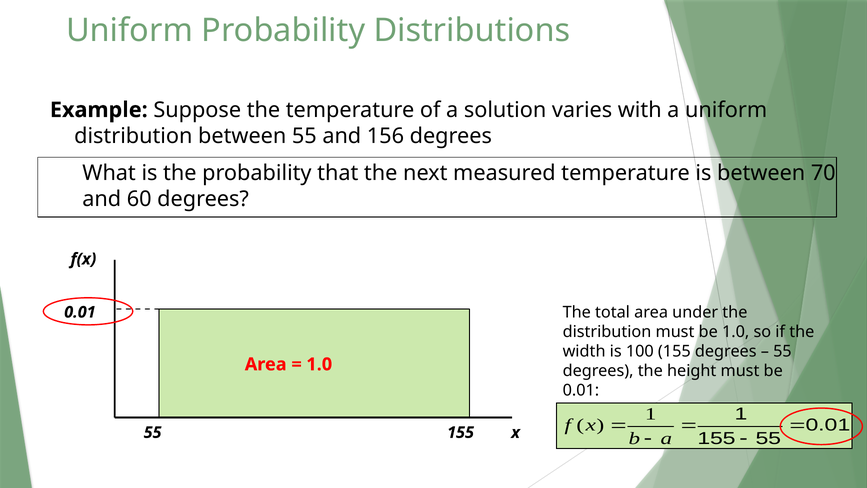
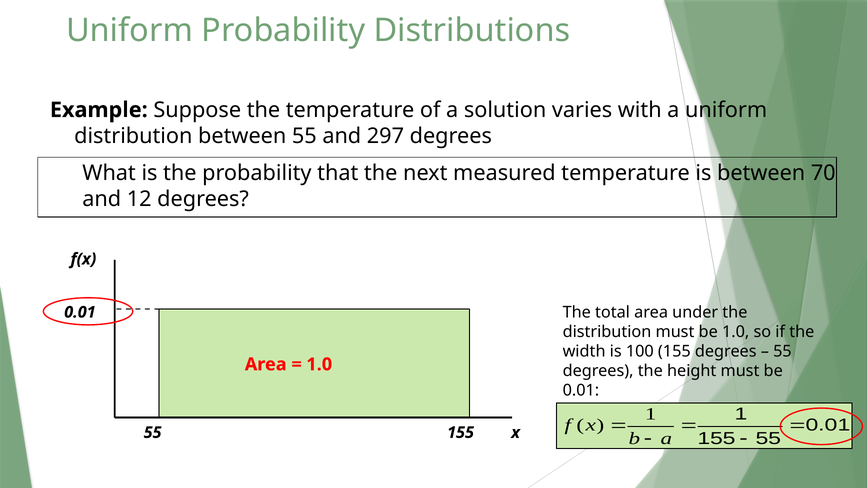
156: 156 -> 297 (385, 136)
60: 60 -> 12 (139, 199)
